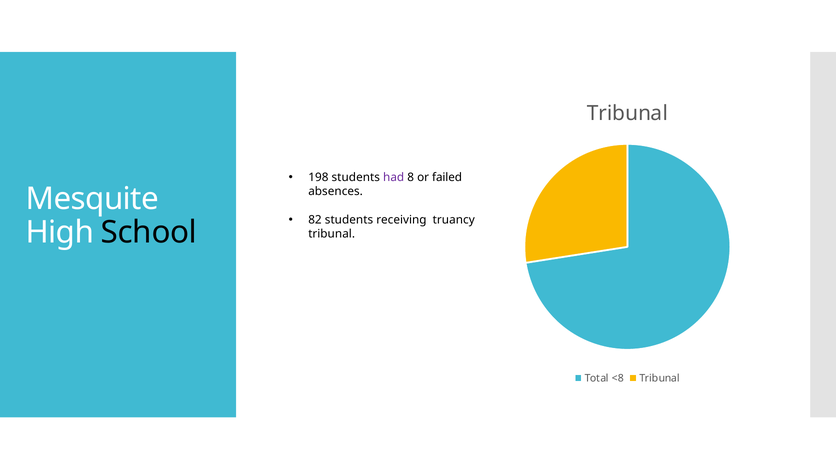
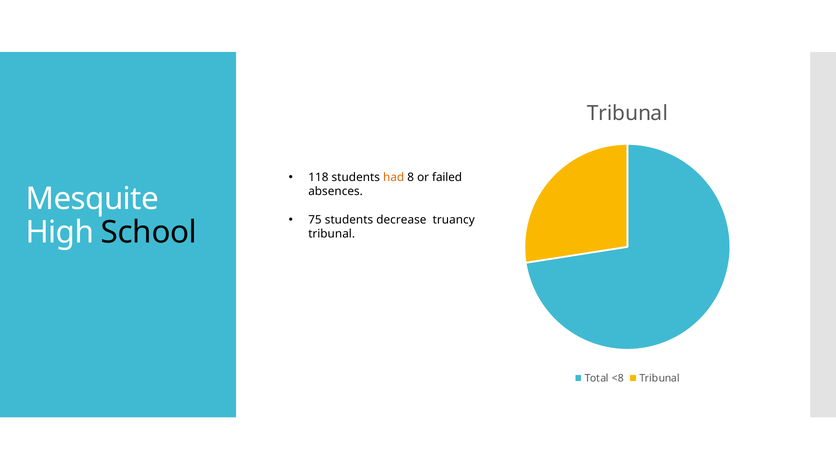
198: 198 -> 118 (318, 177)
had colour: purple -> orange (394, 177)
82: 82 -> 75 (315, 220)
receiving: receiving -> decrease (401, 220)
